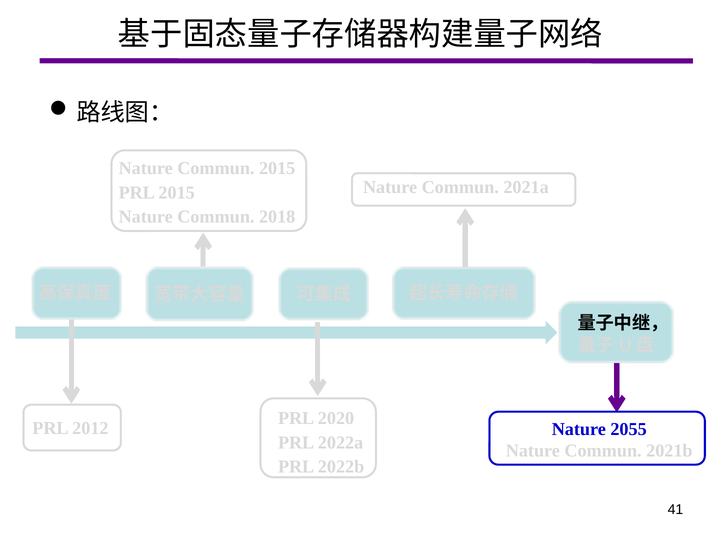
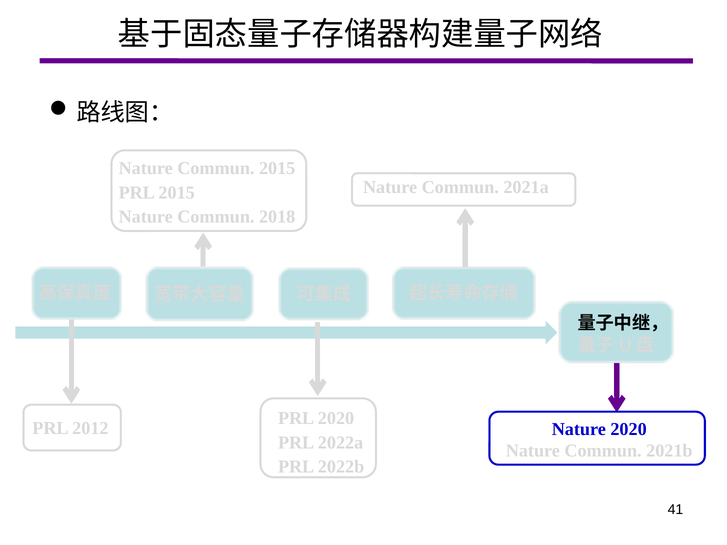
Nature 2055: 2055 -> 2020 (629, 429)
